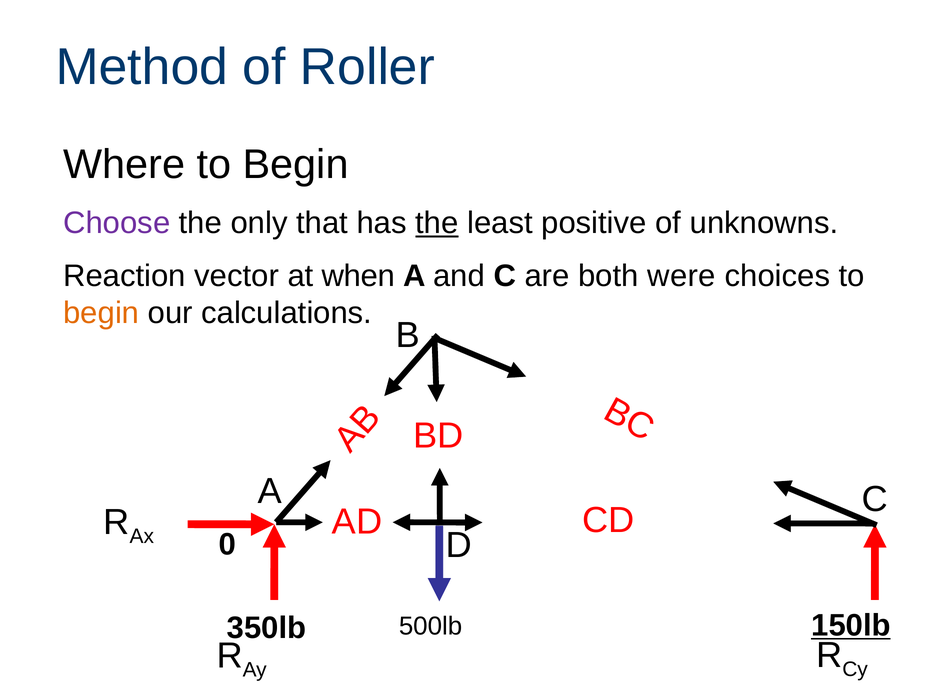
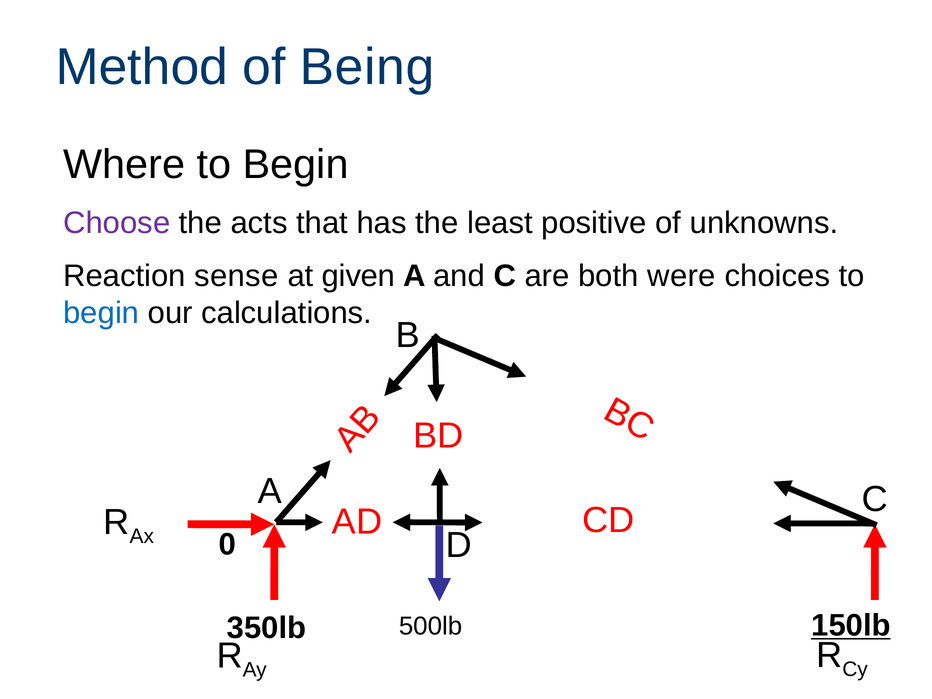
Roller: Roller -> Being (367, 67)
only: only -> acts (259, 223)
the underline: present -> none (437, 223)
vector: vector -> sense (236, 276)
when: when -> given (358, 276)
begin colour: orange -> blue (101, 313)
